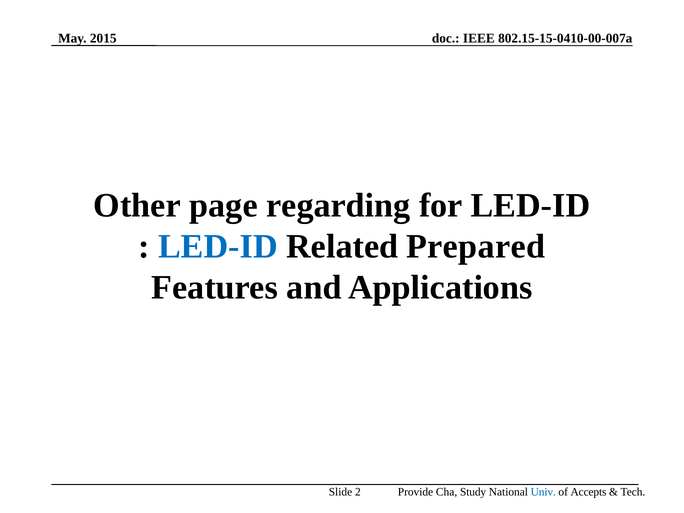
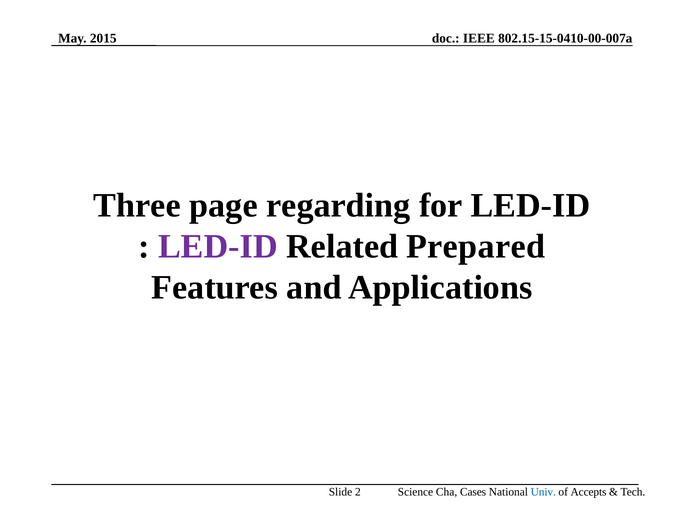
Other: Other -> Three (137, 205)
LED-ID colour: blue -> purple (218, 247)
Provide: Provide -> Science (416, 492)
Study: Study -> Cases (473, 492)
